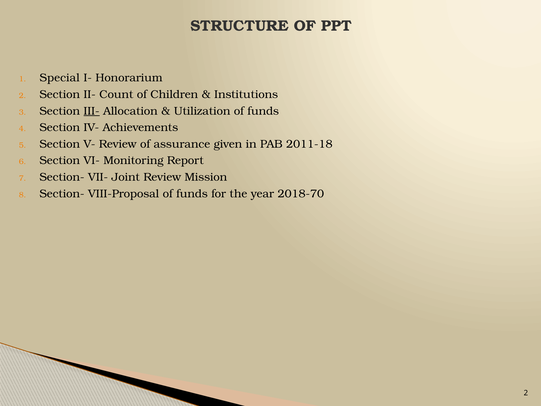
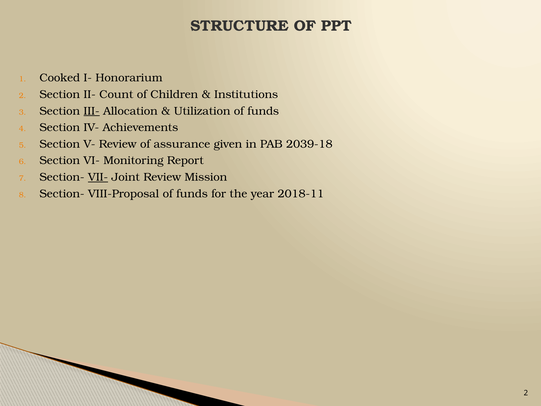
Special: Special -> Cooked (60, 78)
2011-18: 2011-18 -> 2039-18 (309, 144)
VII- underline: none -> present (98, 177)
2018-70: 2018-70 -> 2018-11 (301, 194)
